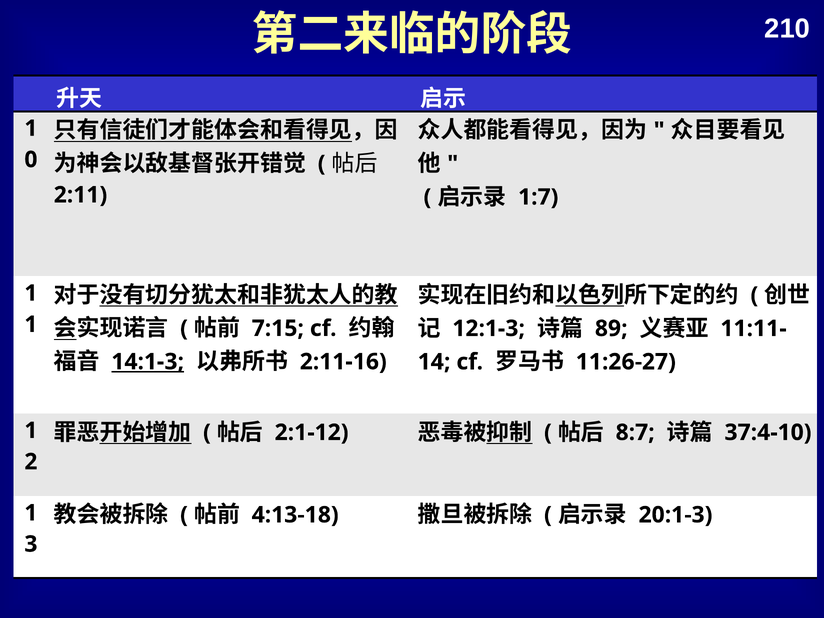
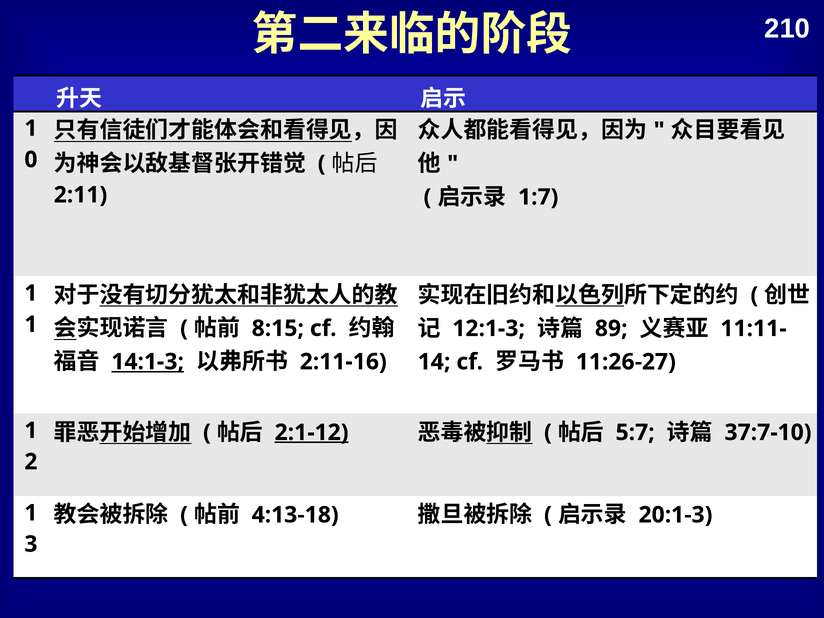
7:15: 7:15 -> 8:15 (278, 328)
2:1-12 underline: none -> present (312, 432)
8:7: 8:7 -> 5:7 (635, 432)
37:4-10: 37:4-10 -> 37:7-10 (768, 432)
